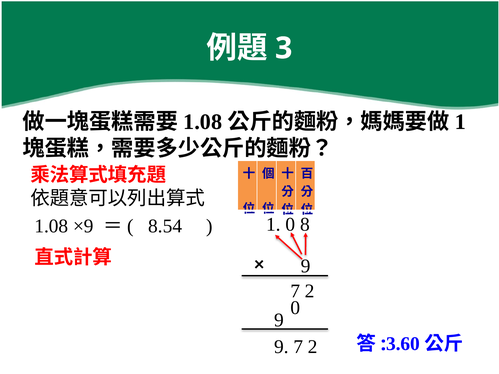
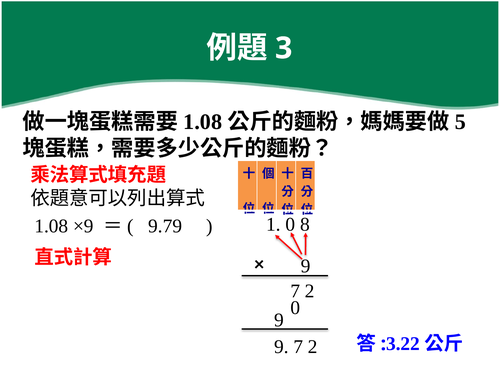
1: 1 -> 5 (460, 122)
8.54: 8.54 -> 9.79 (165, 226)
3.60: 3.60 -> 3.22 (403, 344)
